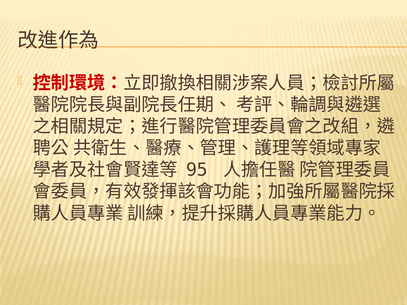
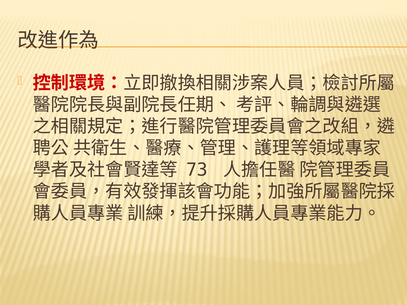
95: 95 -> 73 (197, 170)
